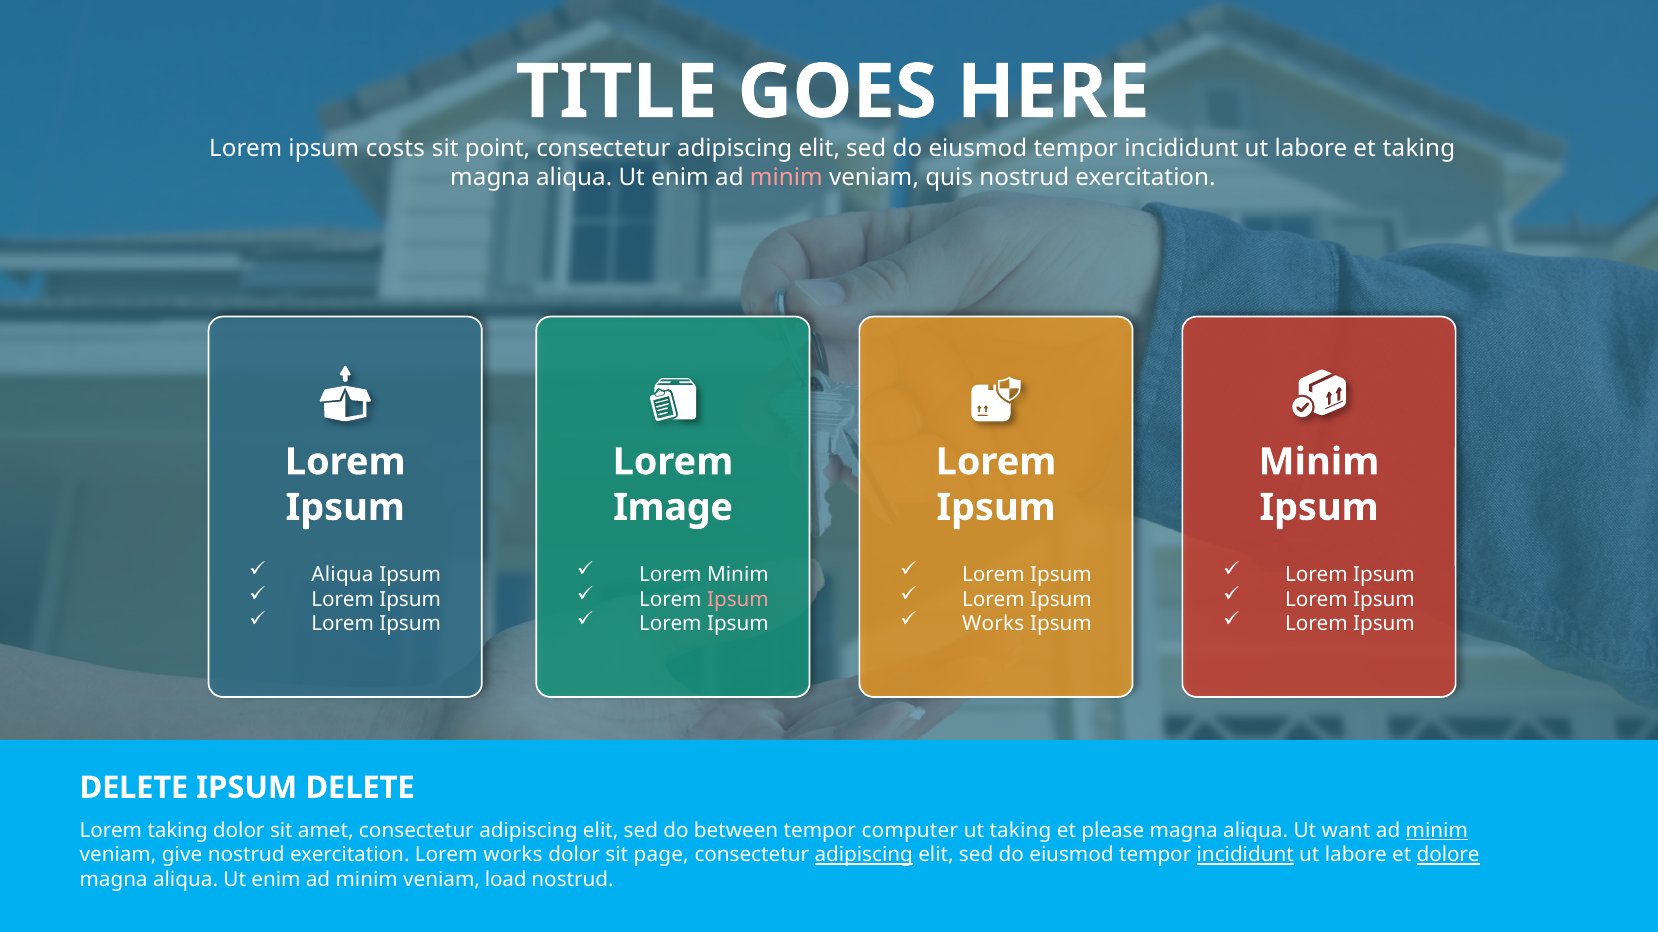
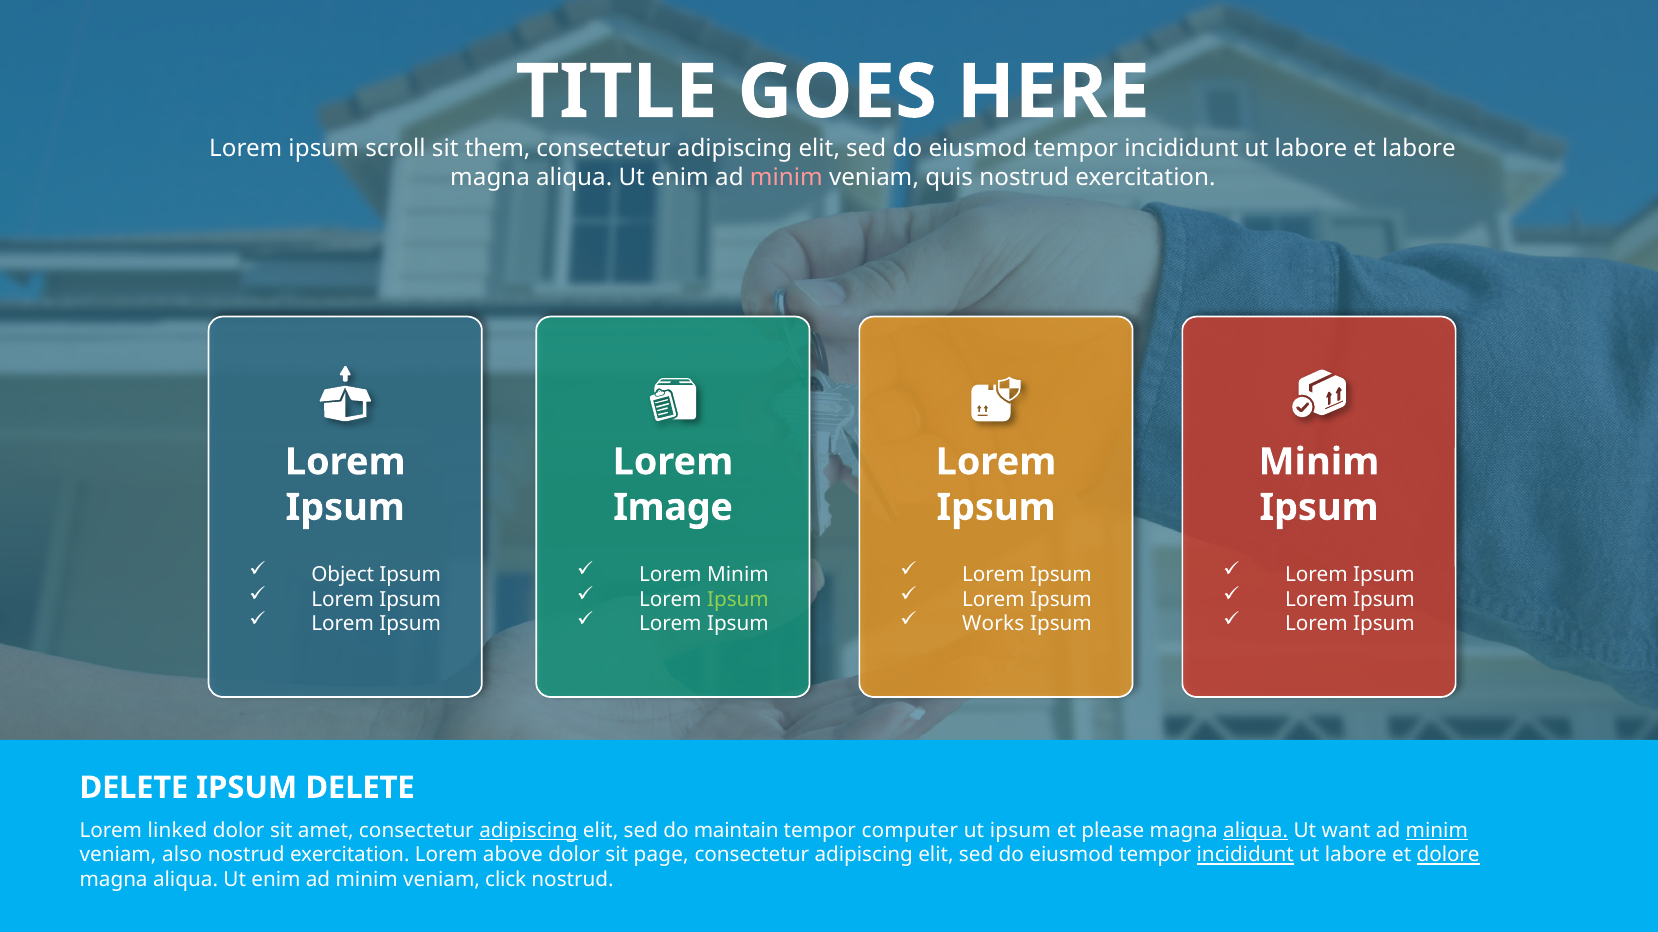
costs: costs -> scroll (395, 149)
point: point -> them (498, 149)
et taking: taking -> labore (1419, 149)
Aliqua: Aliqua -> Object (343, 575)
Ipsum colour: pink -> light green (738, 600)
Lorem taking: taking -> linked (178, 831)
adipiscing underline: none -> present (528, 831)
between: between -> maintain (736, 831)
ut taking: taking -> ipsum (1020, 831)
aliqua underline: none -> present (1256, 831)
give: give -> also (182, 856)
Lorem works: works -> above (513, 856)
adipiscing underline: present -> none (864, 856)
load: load -> click (506, 881)
